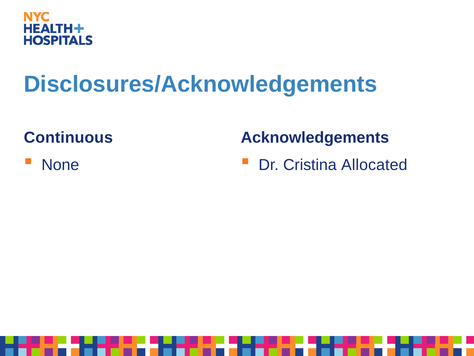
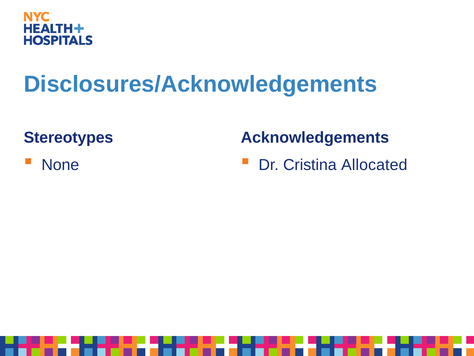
Continuous: Continuous -> Stereotypes (68, 137)
